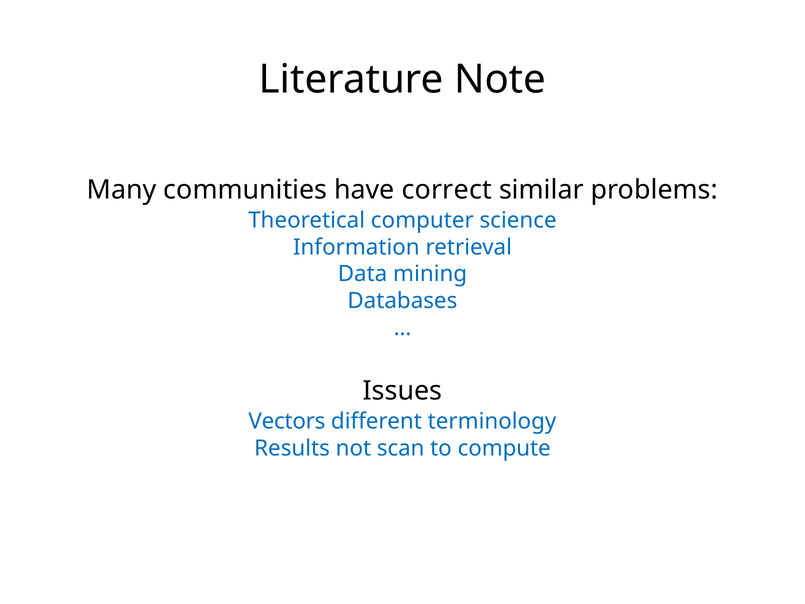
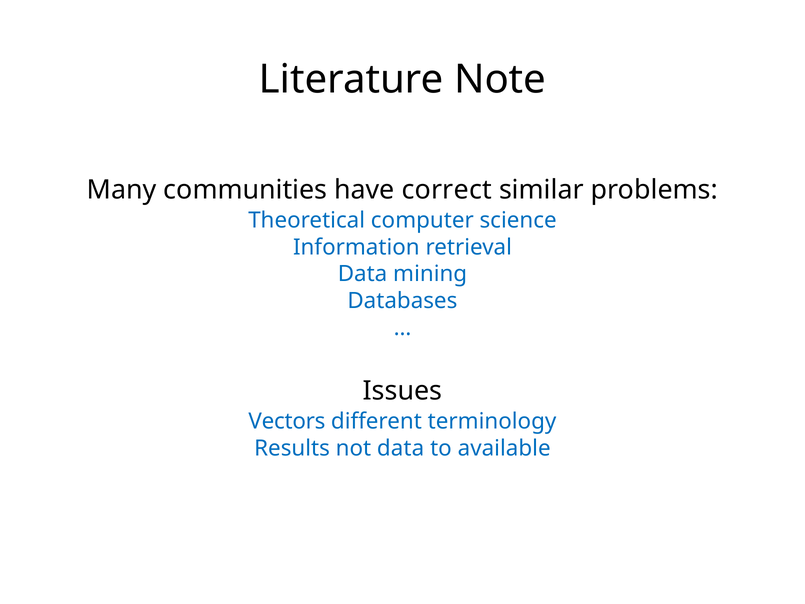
not scan: scan -> data (401, 448)
compute: compute -> available (504, 448)
